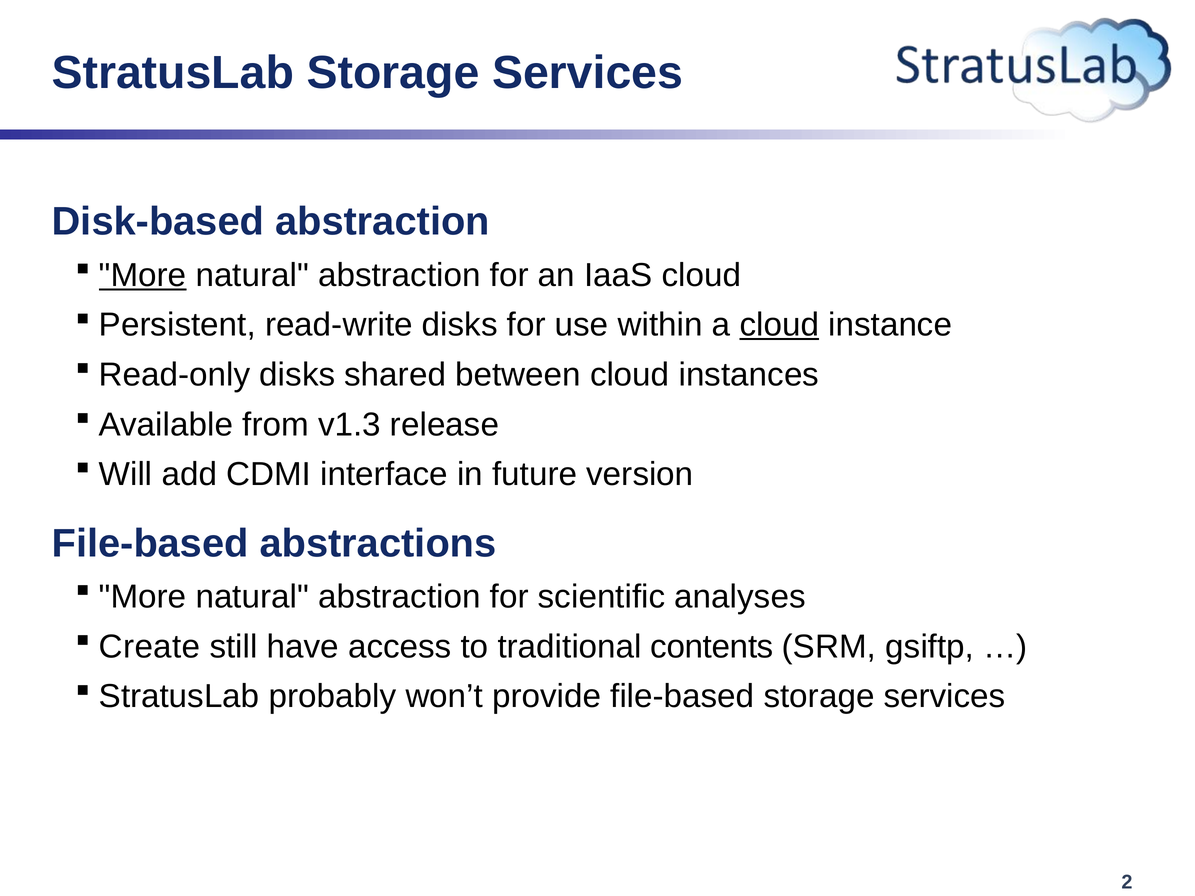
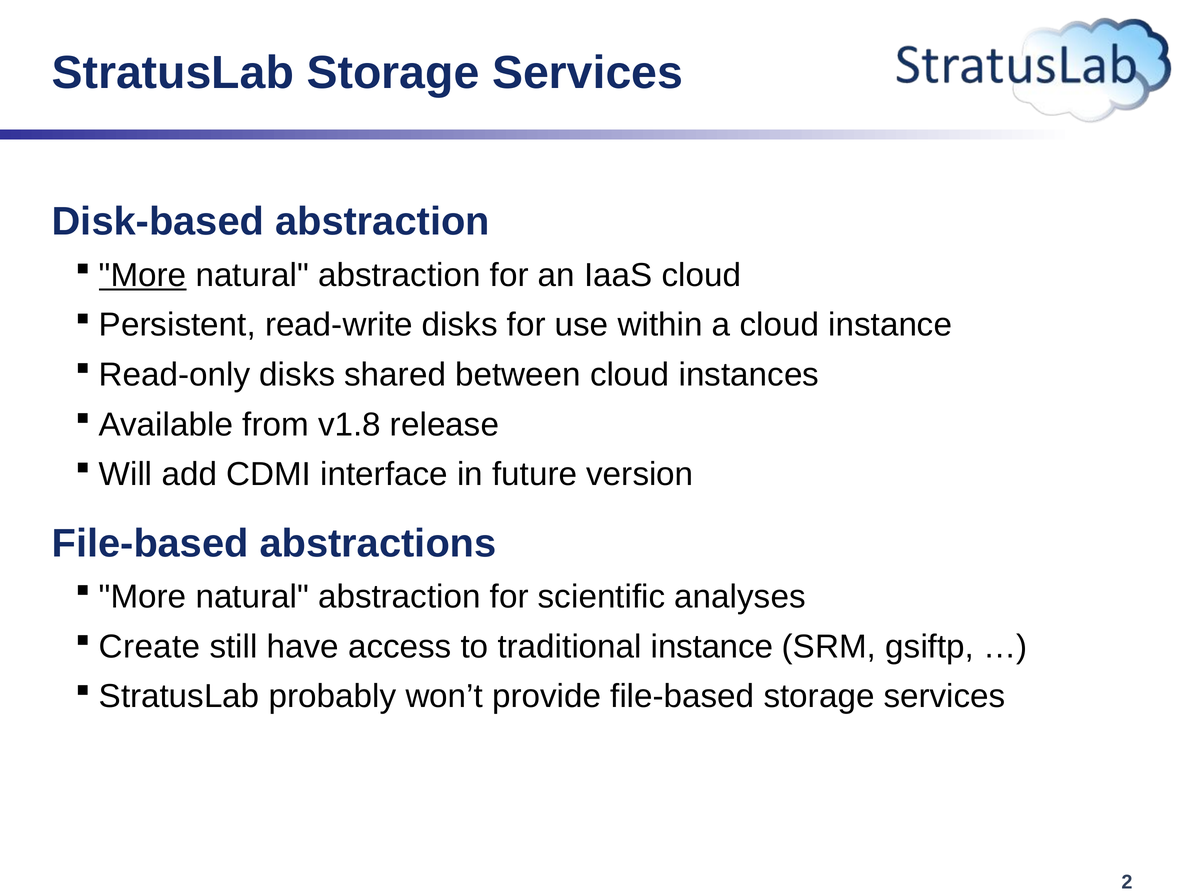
cloud underline: present -> none (779, 325)
v1.3: v1.3 -> v1.8 (349, 425)
traditional contents: contents -> instance (712, 647)
